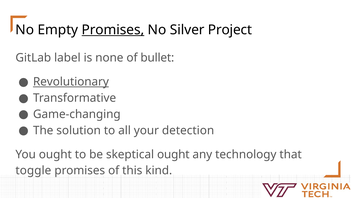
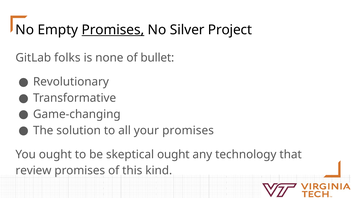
label: label -> folks (67, 58)
Revolutionary underline: present -> none (71, 82)
your detection: detection -> promises (188, 130)
toggle: toggle -> review (33, 170)
